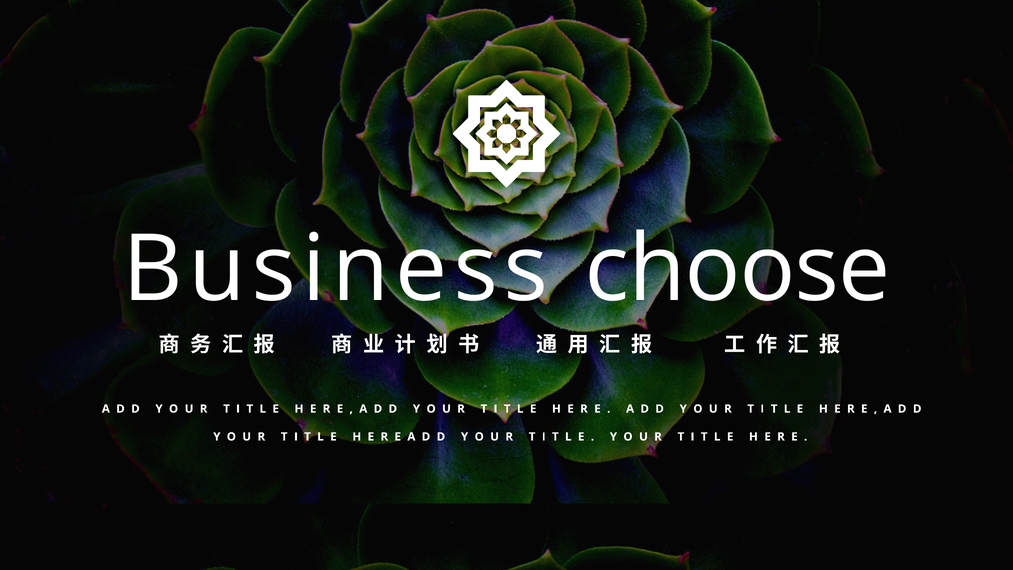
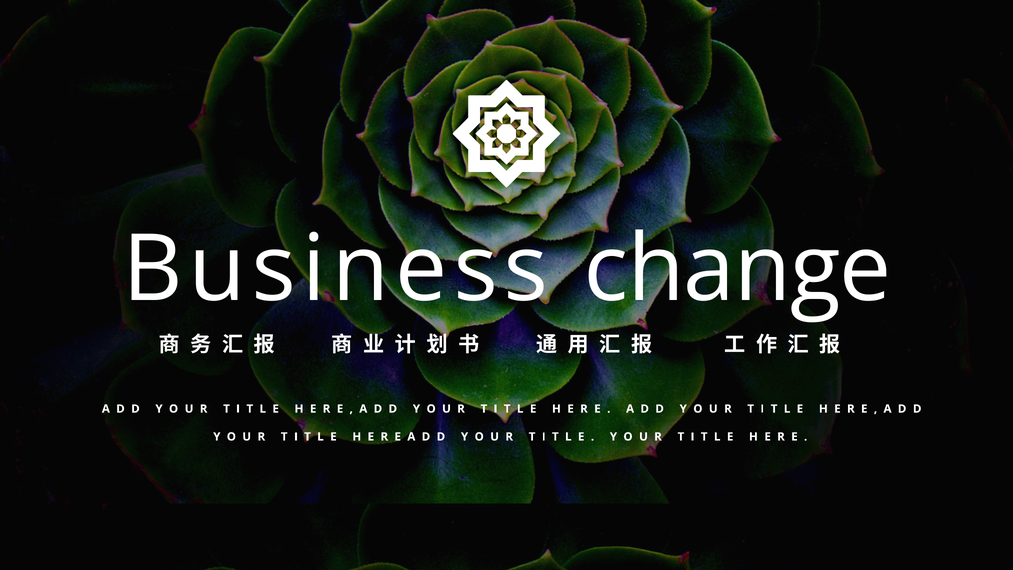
choose: choose -> change (738, 269)
